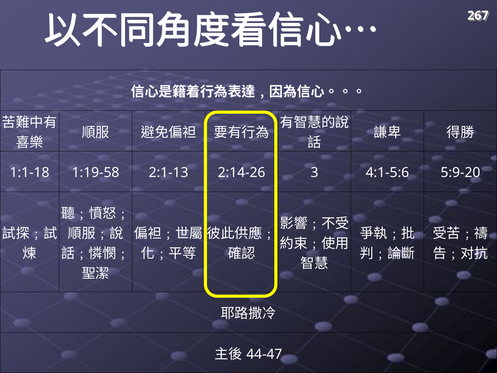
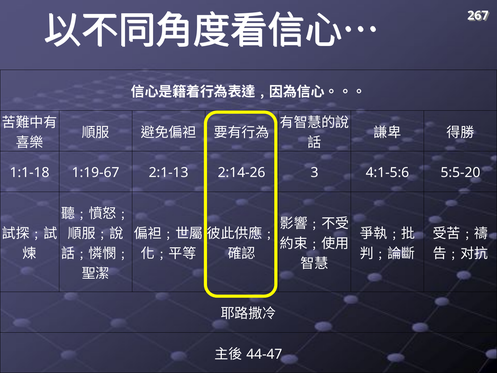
1:19-58: 1:19-58 -> 1:19-67 (96, 173)
5:9-20: 5:9-20 -> 5:5-20 (460, 173)
